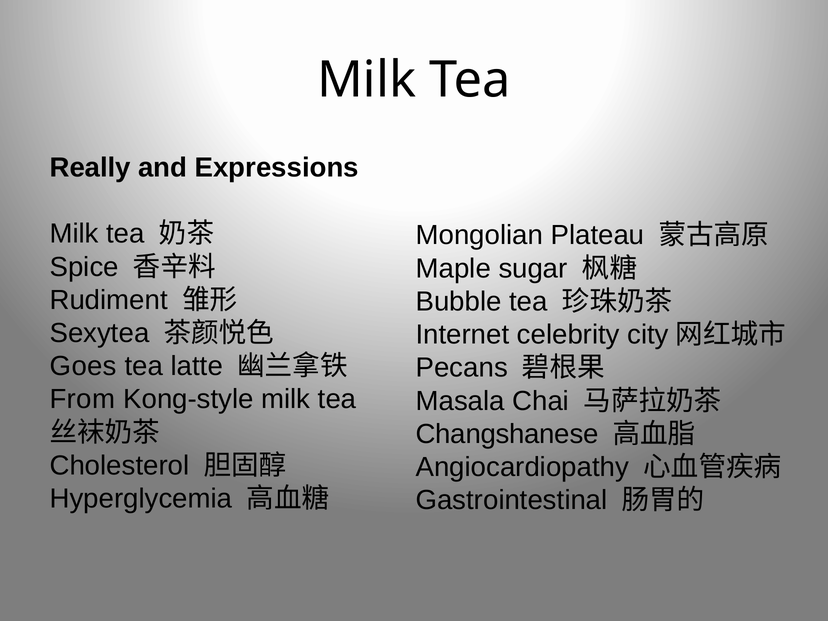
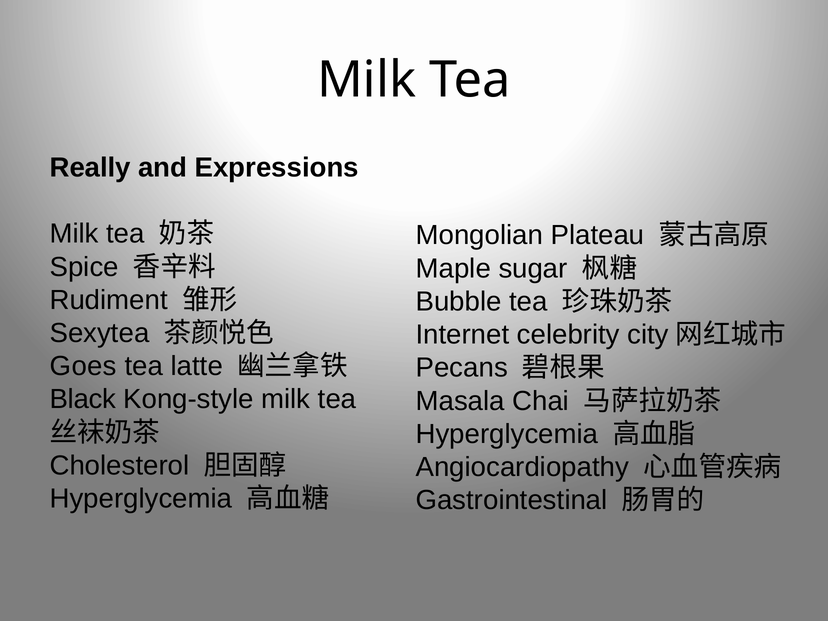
From: From -> Black (83, 399)
Changshanese: Changshanese -> Hyperglycemia (507, 434)
